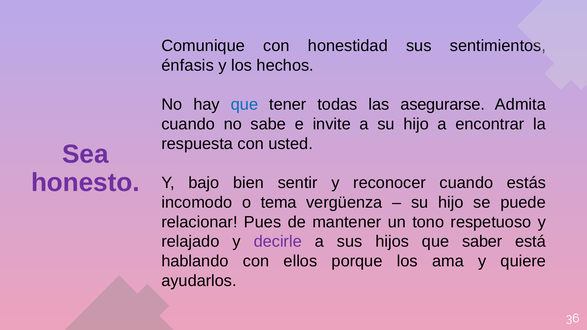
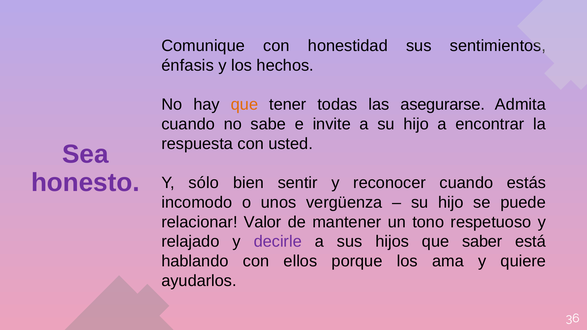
que colour: blue -> orange (244, 105)
bajo: bajo -> sólo (204, 183)
tema: tema -> unos (279, 203)
Pues: Pues -> Valor (263, 222)
